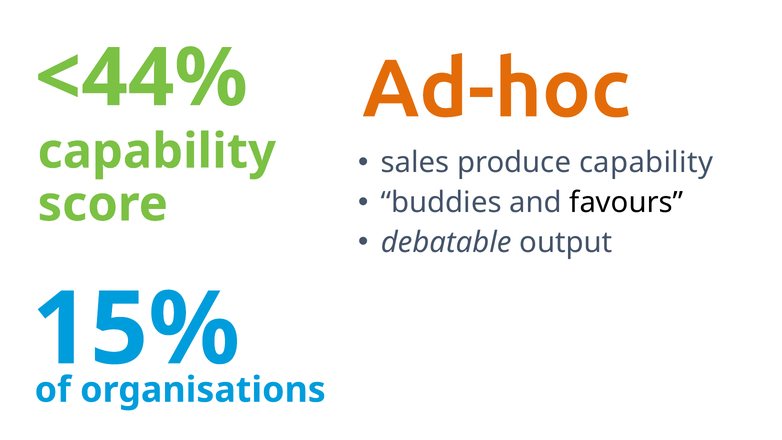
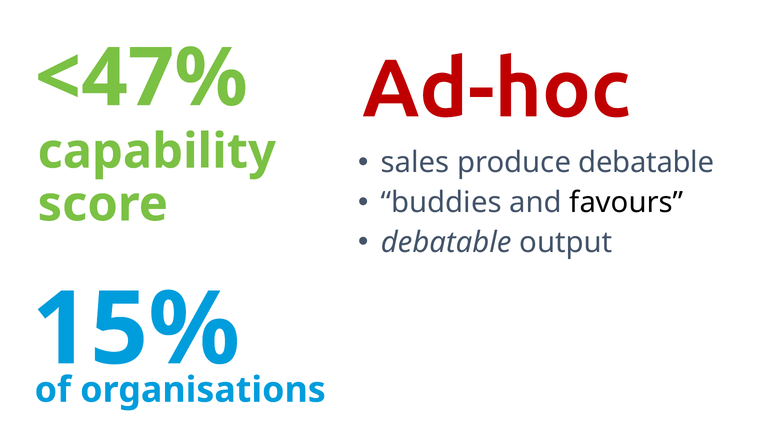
Ad-hoc colour: orange -> red (496, 89)
<44%: <44% -> <47% (141, 78)
produce capability: capability -> debatable (646, 163)
